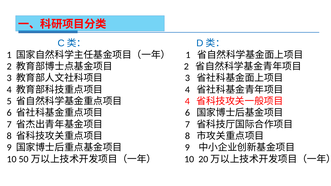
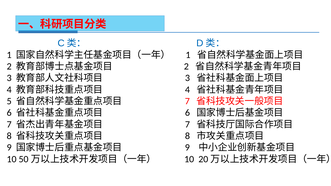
4: 4 -> 7 (187, 101)
